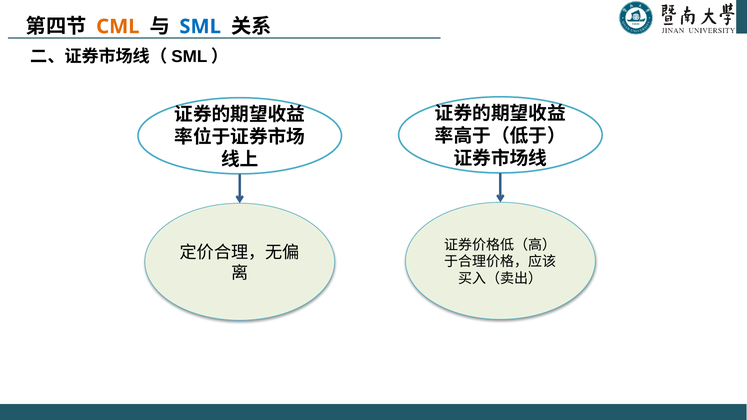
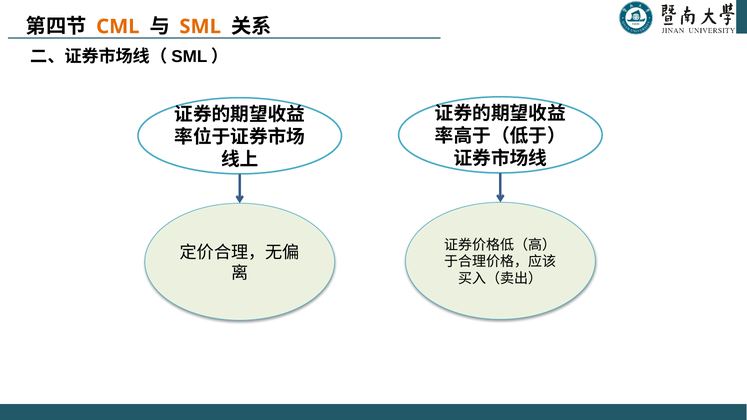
SML colour: blue -> orange (200, 27)
